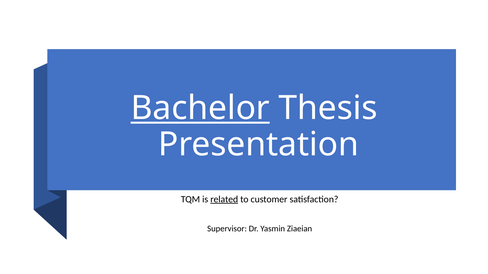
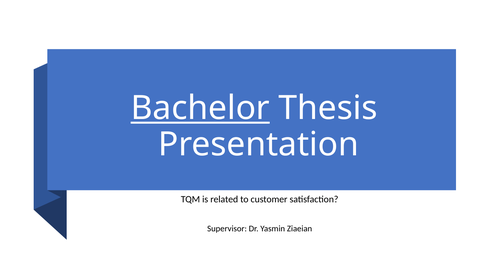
related underline: present -> none (224, 200)
